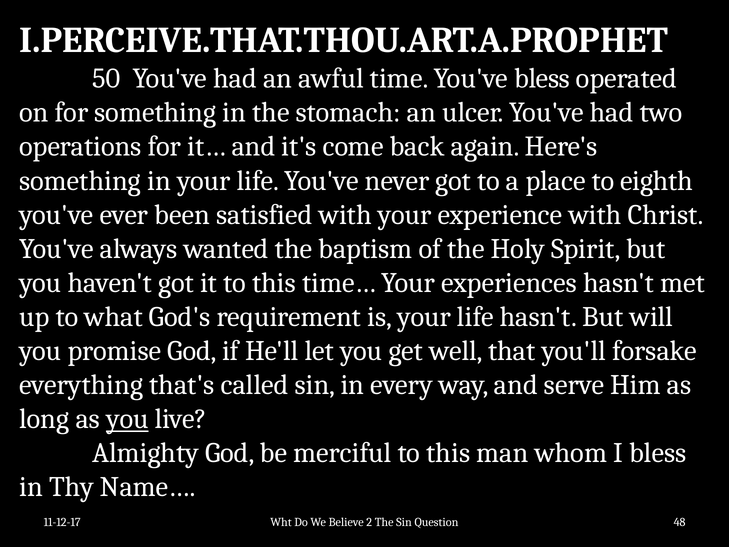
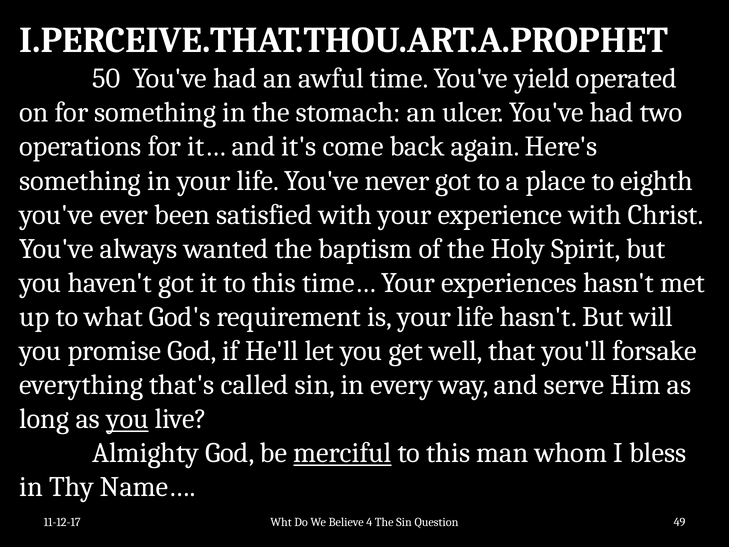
You've bless: bless -> yield (542, 78)
merciful underline: none -> present (342, 453)
2: 2 -> 4 (369, 522)
48: 48 -> 49 (680, 522)
